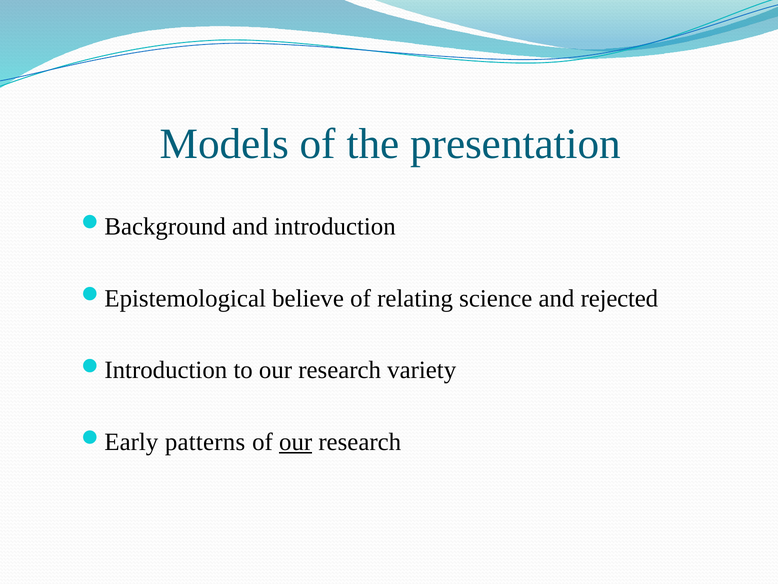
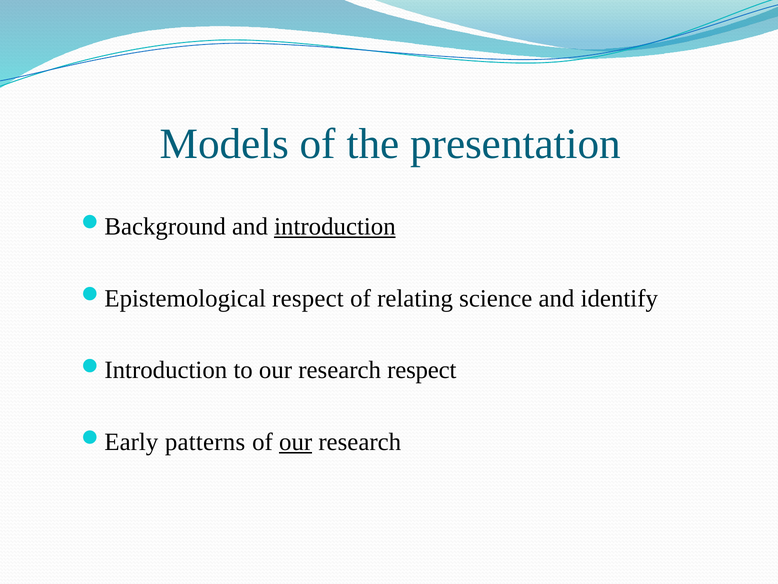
introduction underline: none -> present (335, 226)
believe: believe -> respect (308, 298)
rejected: rejected -> identify (619, 298)
research variety: variety -> respect (422, 370)
